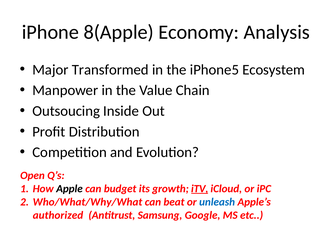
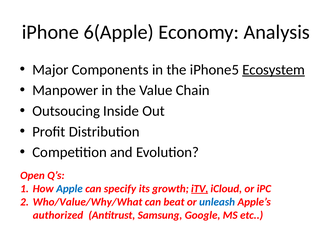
8(Apple: 8(Apple -> 6(Apple (119, 32)
Transformed: Transformed -> Components (110, 70)
Ecosystem underline: none -> present (274, 70)
Apple colour: black -> blue (69, 189)
budget: budget -> specify (120, 189)
Who/What/Why/What: Who/What/Why/What -> Who/Value/Why/What (88, 202)
